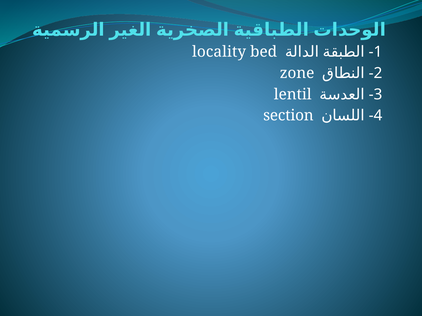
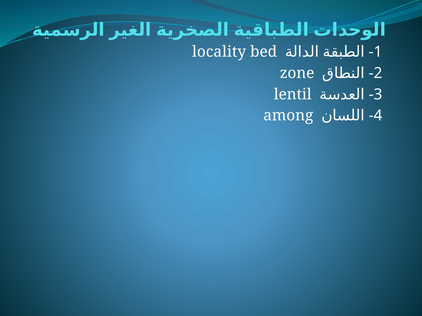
section: section -> among (288, 116)
